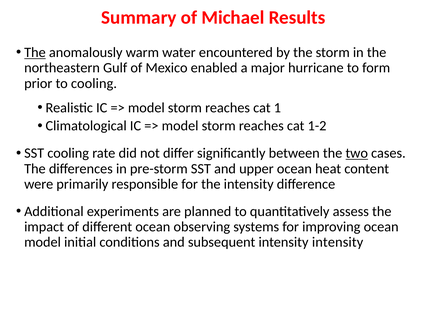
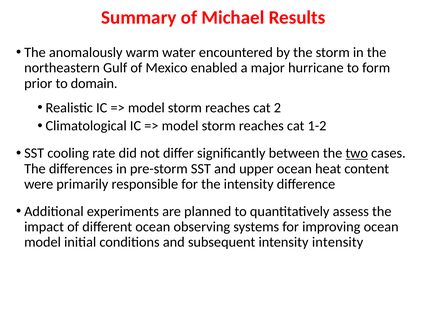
The underline: present -> none (35, 53)
to cooling: cooling -> domain (94, 83)
1: 1 -> 2 (277, 108)
